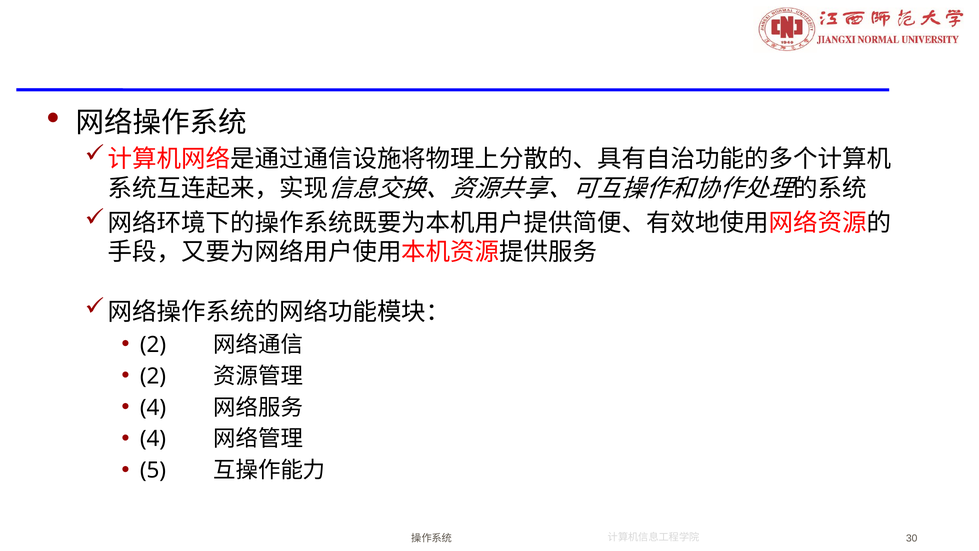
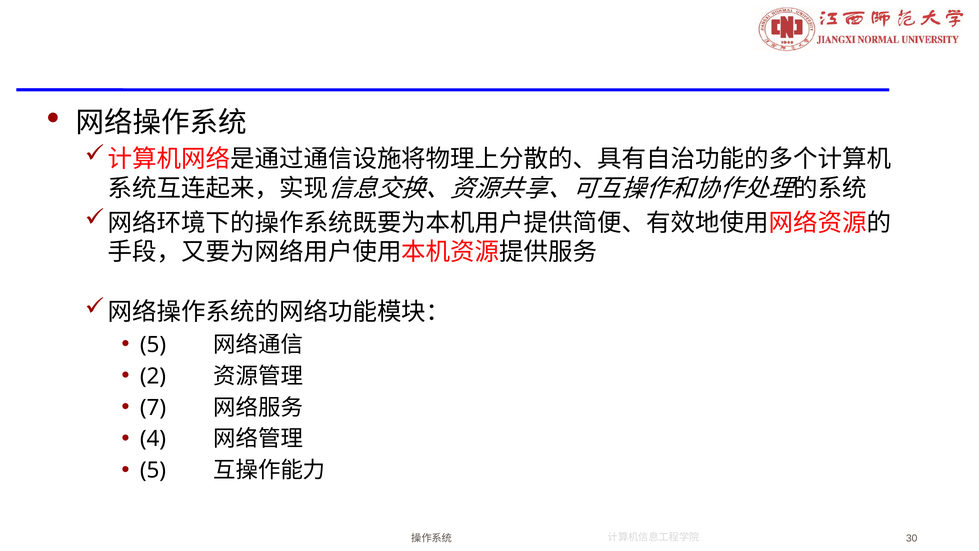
2: 2 -> 5 (153, 345)
4: 4 -> 7 (153, 407)
